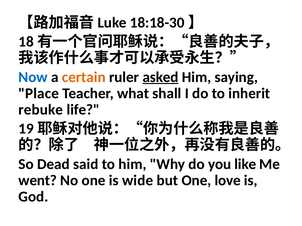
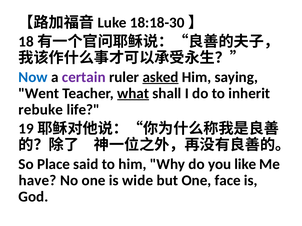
certain colour: orange -> purple (84, 77)
Place: Place -> Went (39, 94)
what underline: none -> present (133, 94)
Dead: Dead -> Place (53, 164)
went: went -> have (38, 181)
love: love -> face (228, 181)
